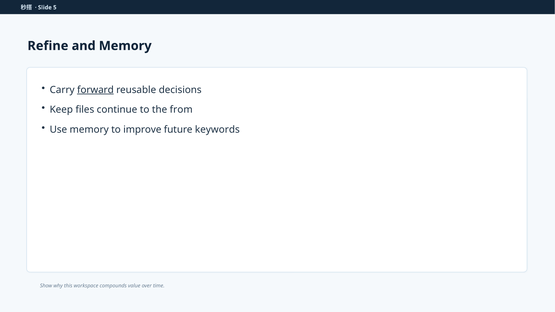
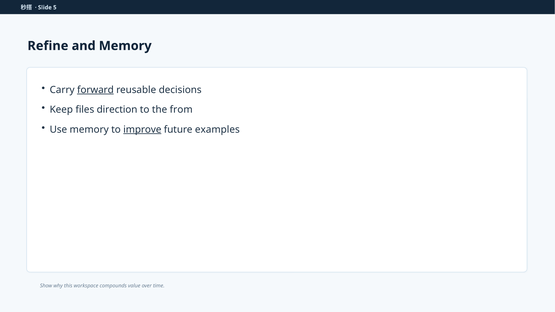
continue: continue -> direction (117, 110)
improve underline: none -> present (142, 130)
keywords: keywords -> examples (217, 130)
